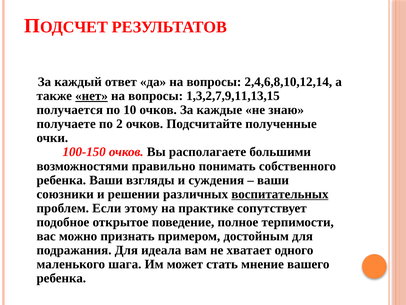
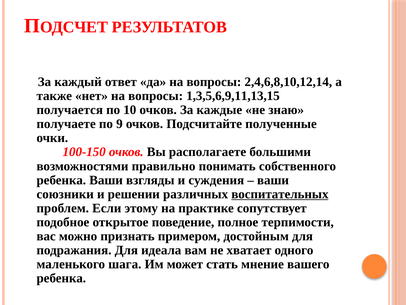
нет underline: present -> none (92, 96)
1,3,2,7,9,11,13,15: 1,3,2,7,9,11,13,15 -> 1,3,5,6,9,11,13,15 (233, 96)
2: 2 -> 9 (119, 124)
